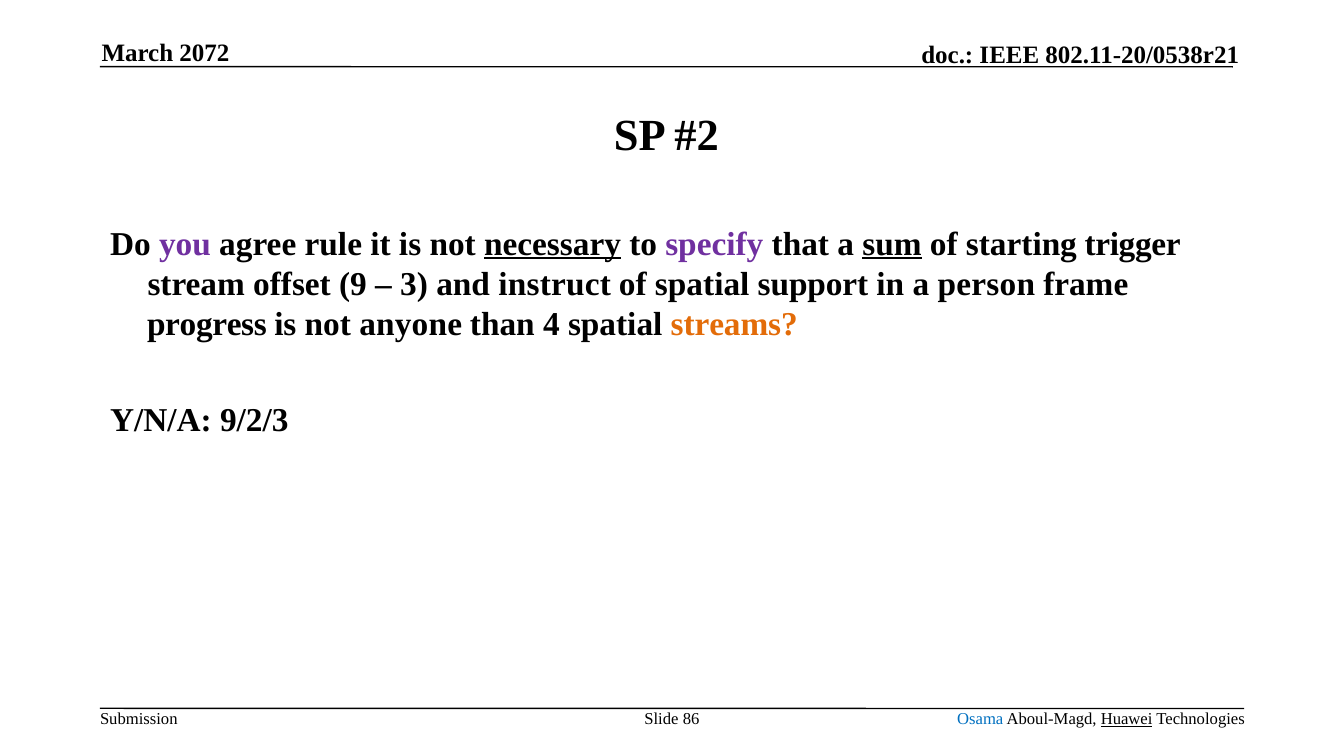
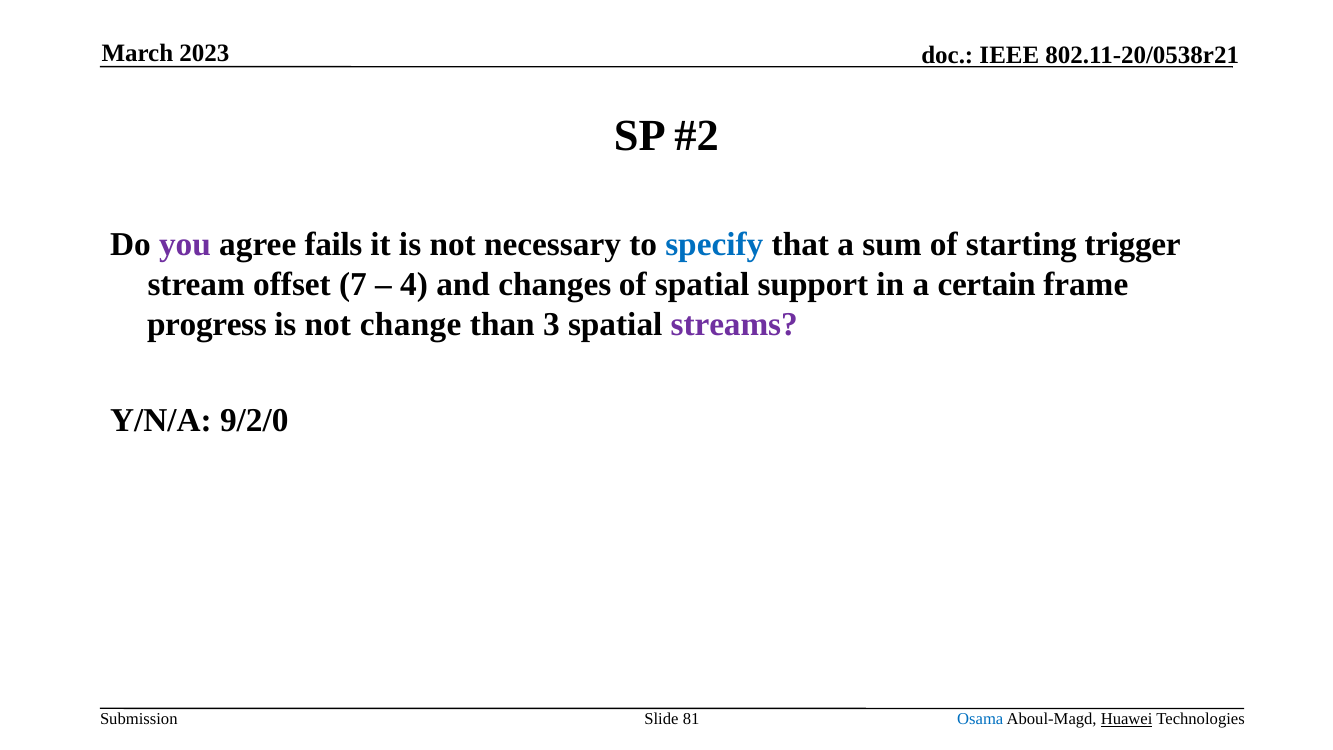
2072: 2072 -> 2023 (204, 53)
rule: rule -> fails (334, 244)
necessary underline: present -> none (553, 244)
specify colour: purple -> blue (714, 244)
sum underline: present -> none (892, 244)
9: 9 -> 7 (353, 284)
3: 3 -> 4 (414, 284)
instruct: instruct -> changes (555, 284)
person: person -> certain (987, 284)
anyone: anyone -> change (411, 324)
4: 4 -> 3 (551, 324)
streams colour: orange -> purple (734, 324)
9/2/3: 9/2/3 -> 9/2/0 (254, 421)
86: 86 -> 81 (691, 719)
